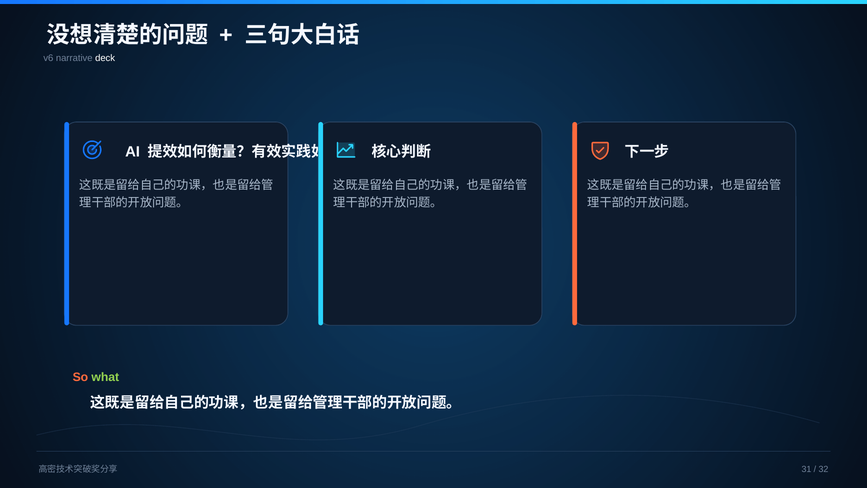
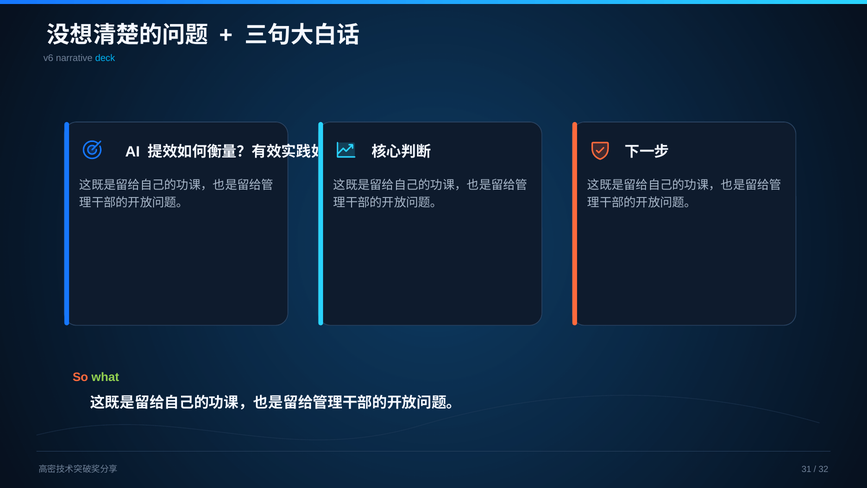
deck colour: white -> light blue (105, 58)
